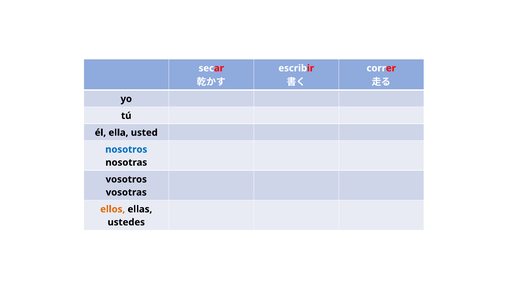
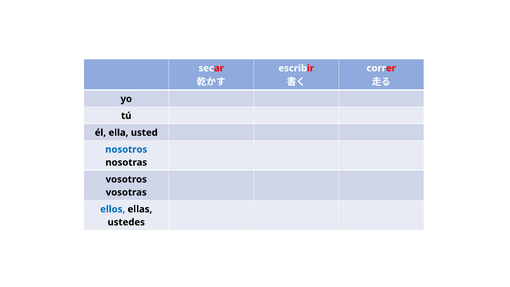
ellos colour: orange -> blue (113, 209)
